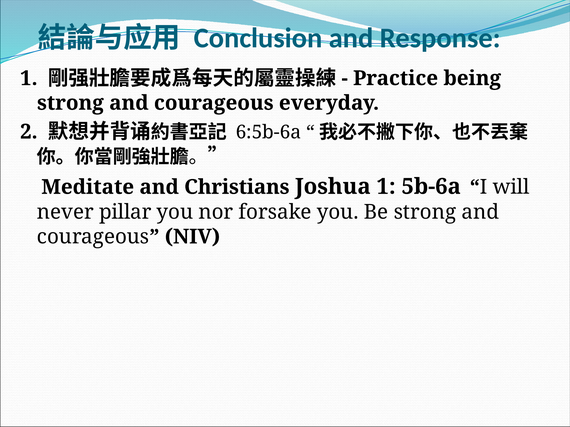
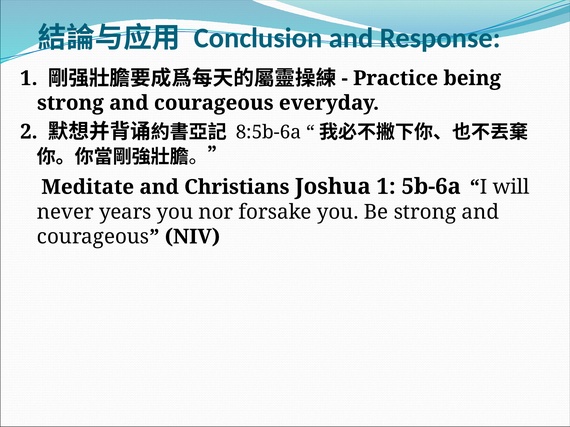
6:5b-6a: 6:5b-6a -> 8:5b-6a (268, 132)
pillar: pillar -> years (125, 212)
